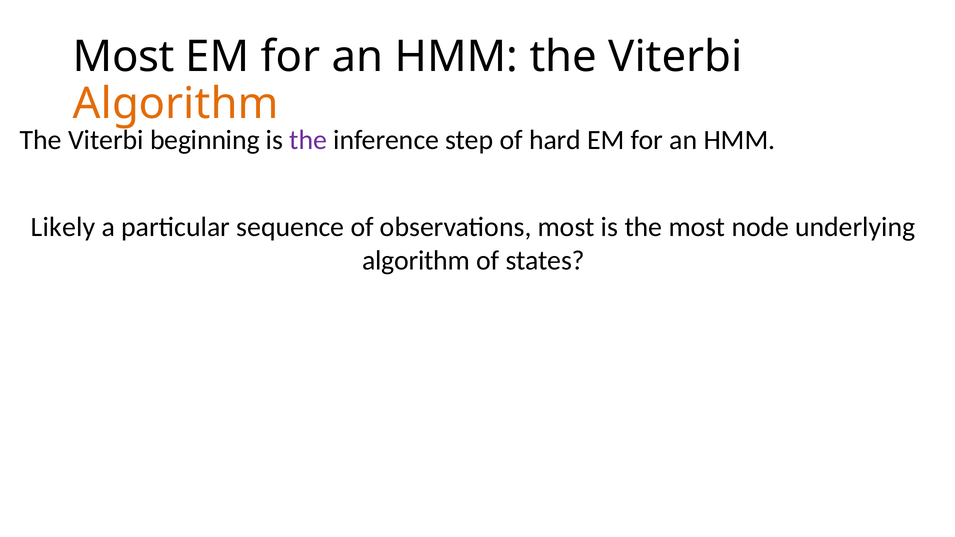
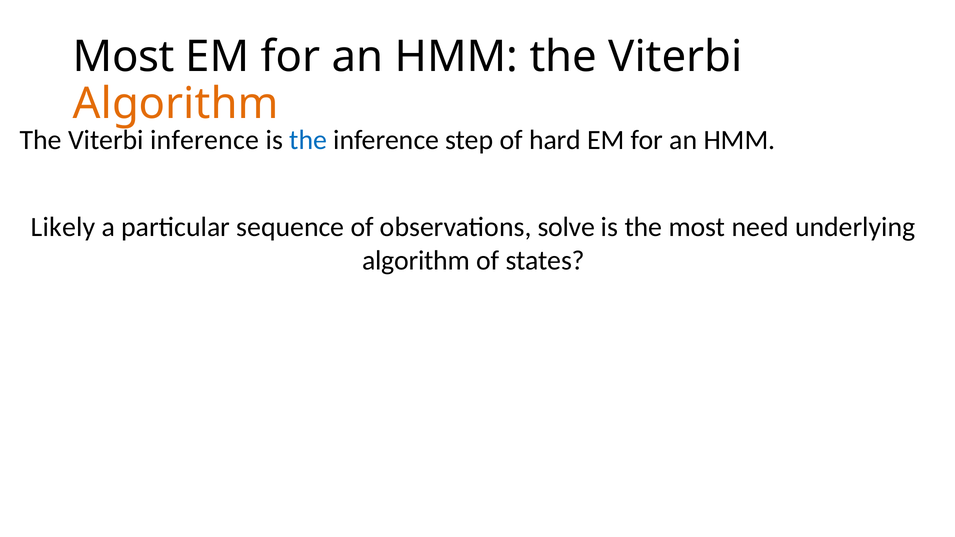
Viterbi beginning: beginning -> inference (205, 140)
the colour: purple -> blue (308, 140)
observations most: most -> solve (566, 227)
node: node -> need (760, 227)
